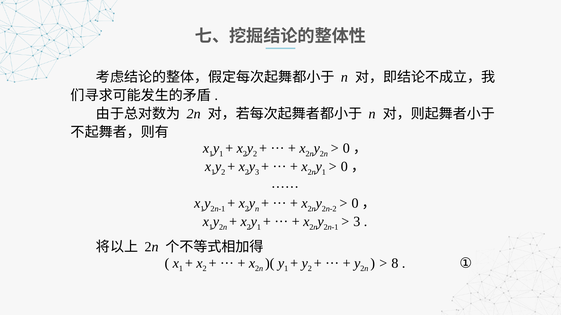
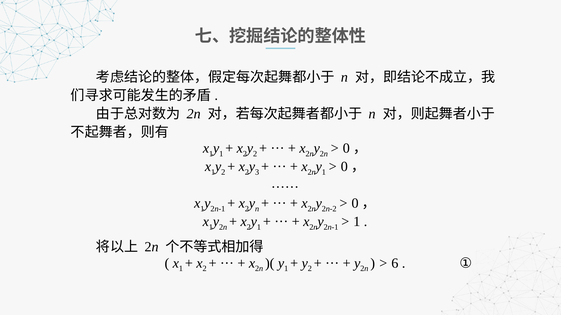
3: 3 -> 1 (357, 222)
8: 8 -> 6 (395, 264)
